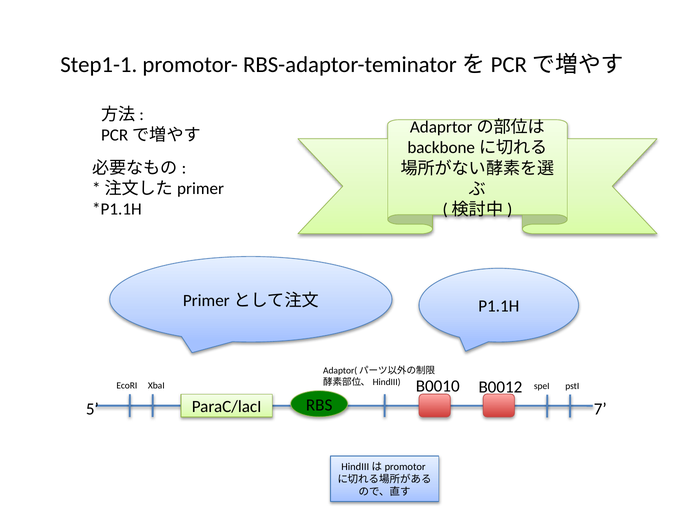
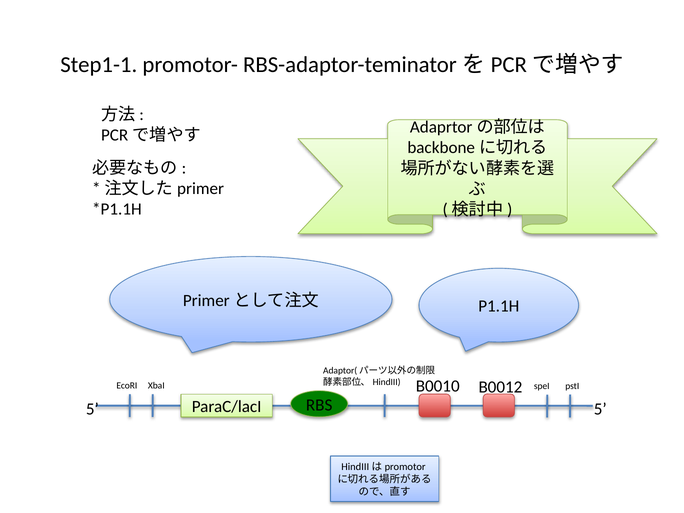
5 7: 7 -> 5 (600, 409)
